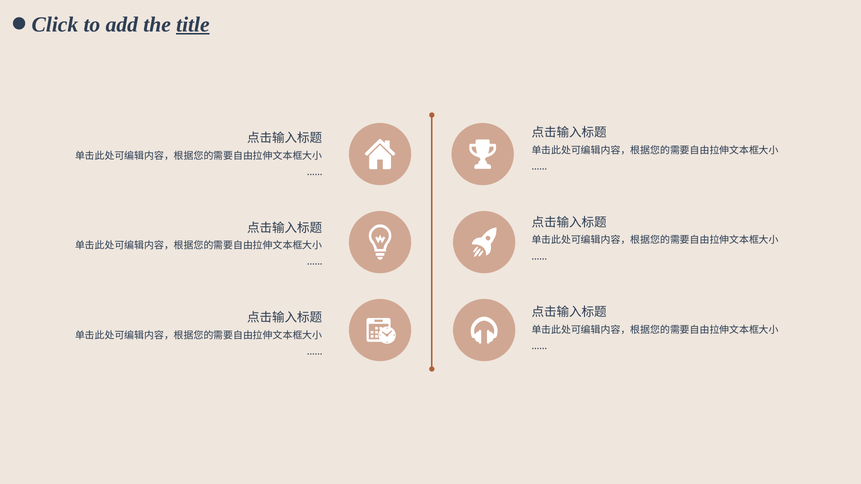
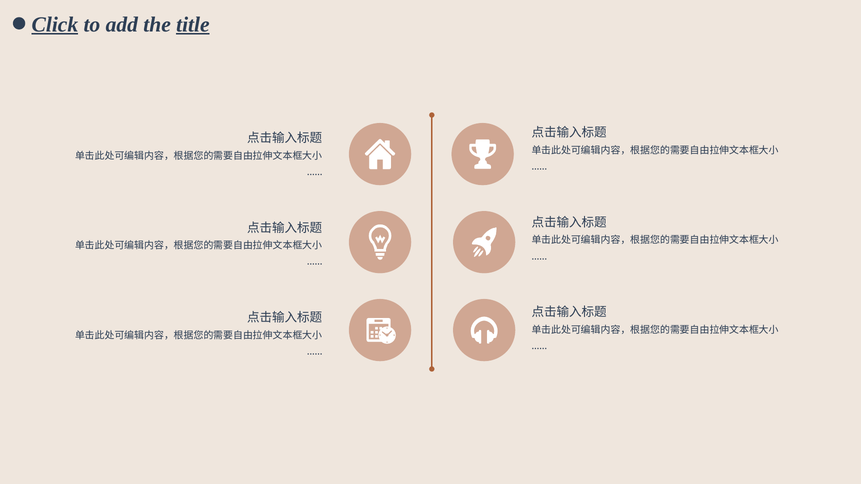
Click underline: none -> present (55, 25)
